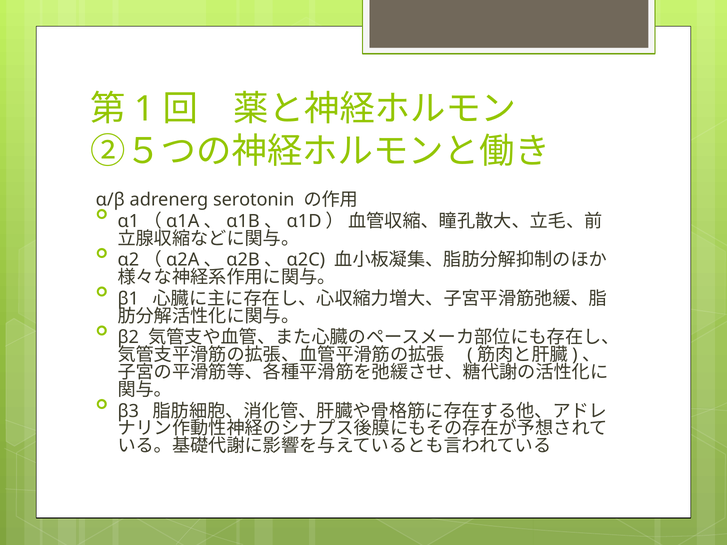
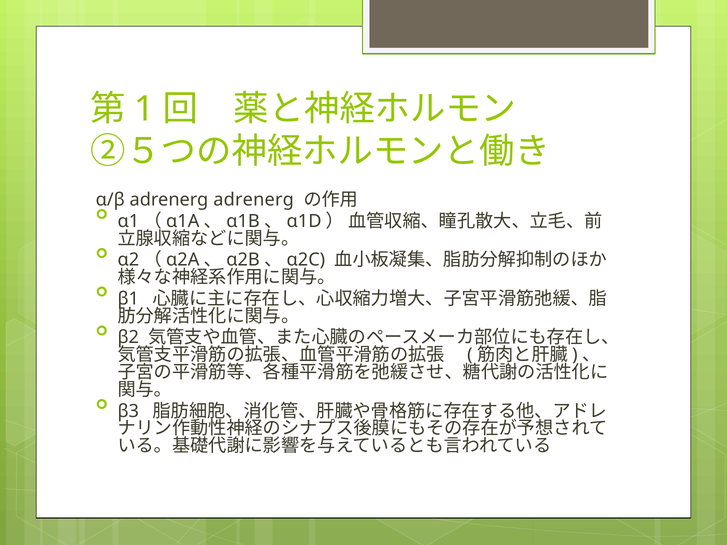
adrenerg serotonin: serotonin -> adrenerg (254, 200)
